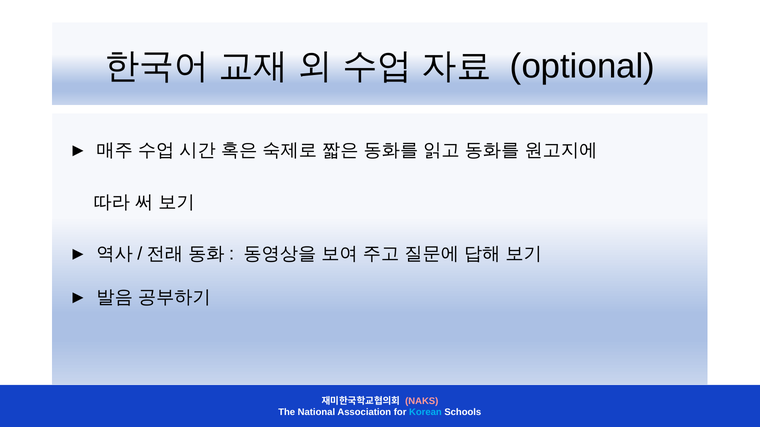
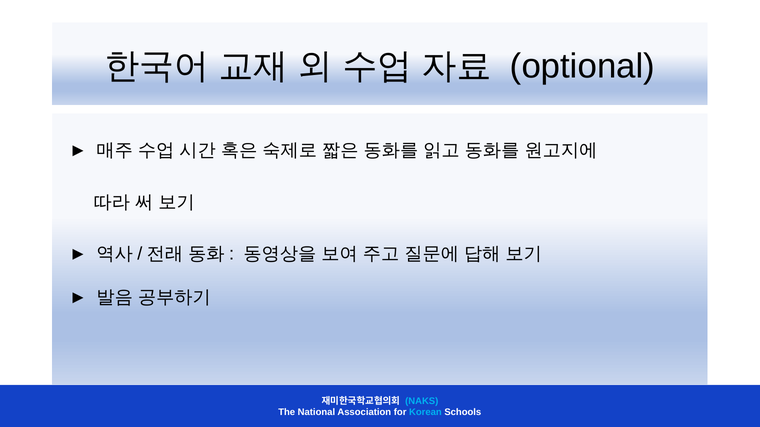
NAKS colour: pink -> light blue (422, 401)
